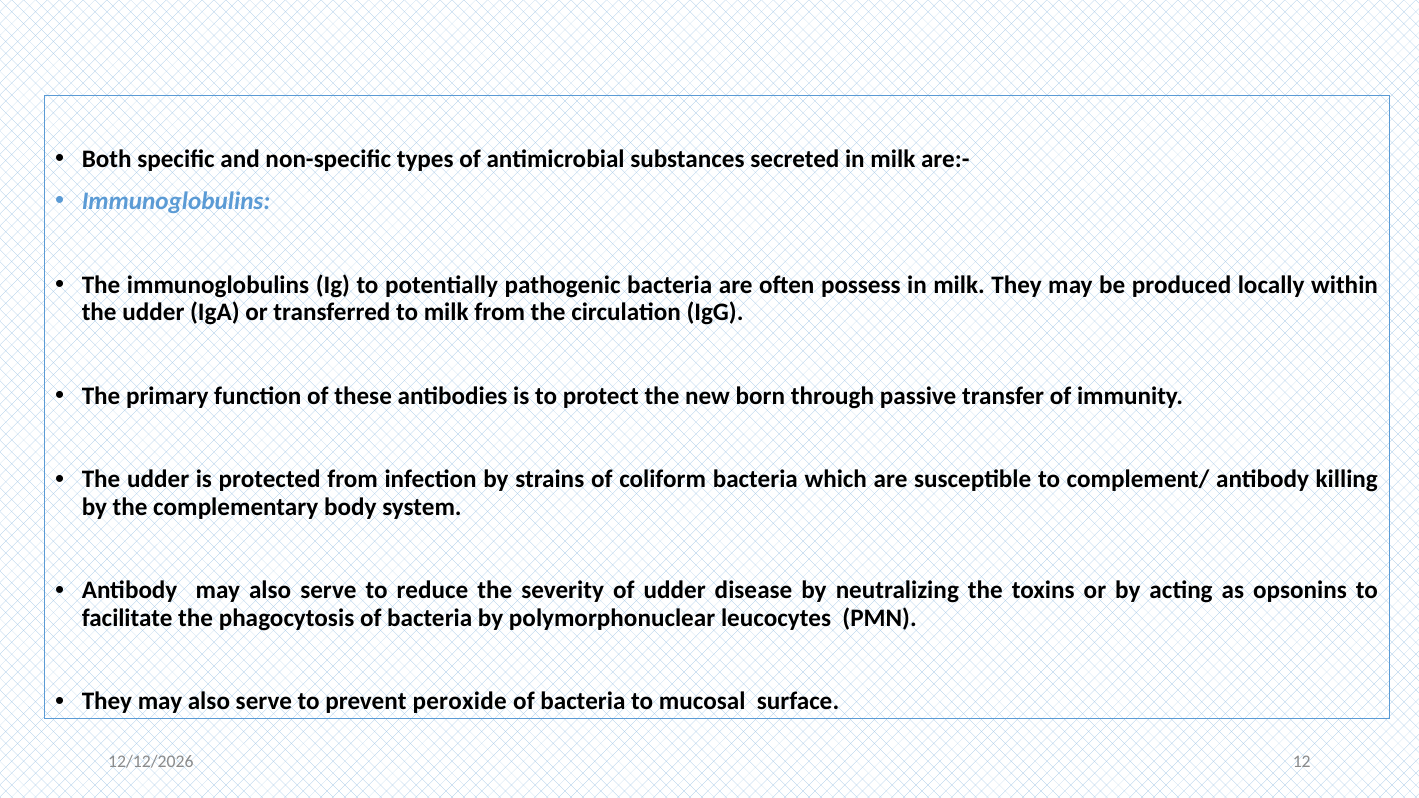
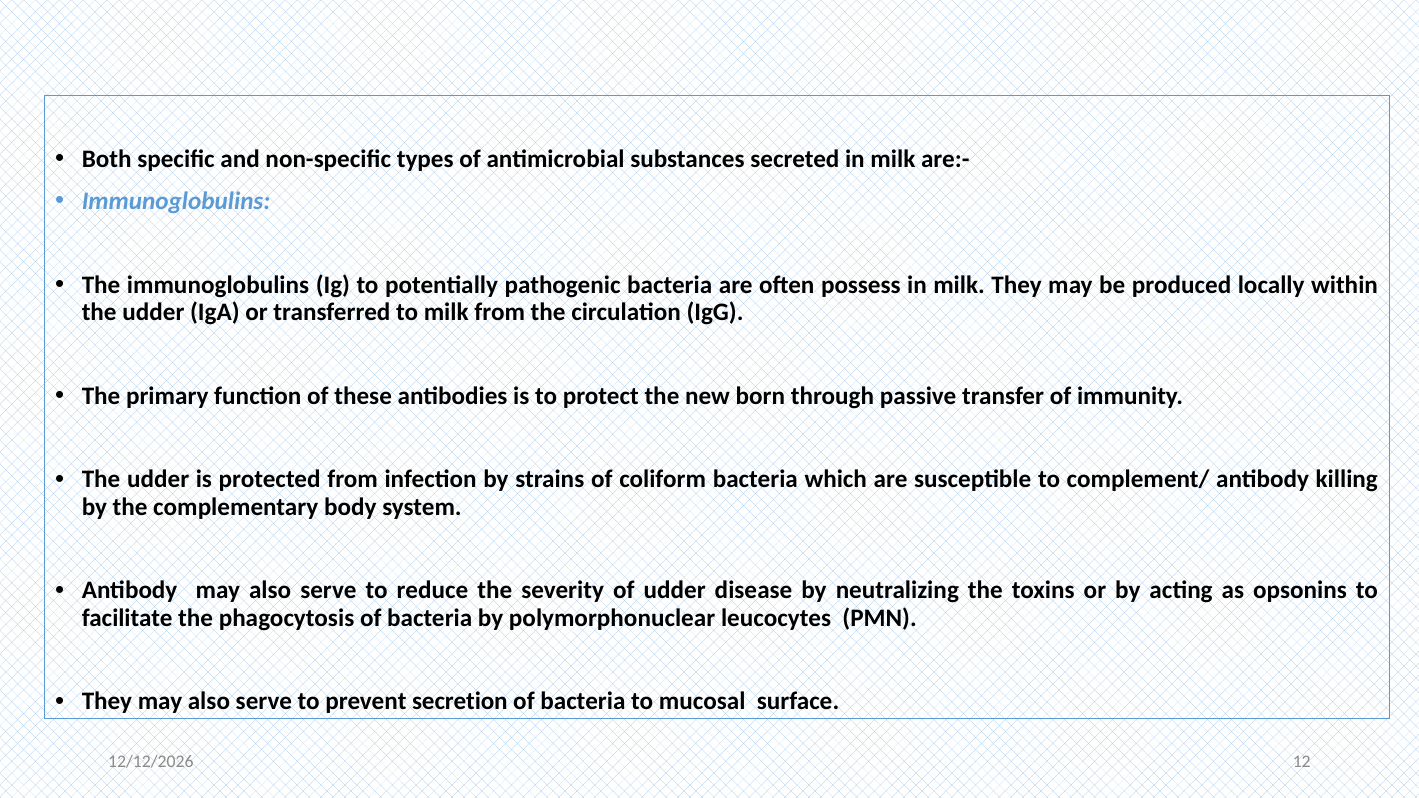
peroxide: peroxide -> secretion (460, 702)
